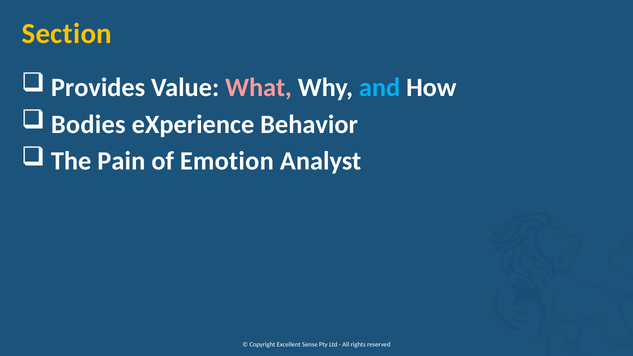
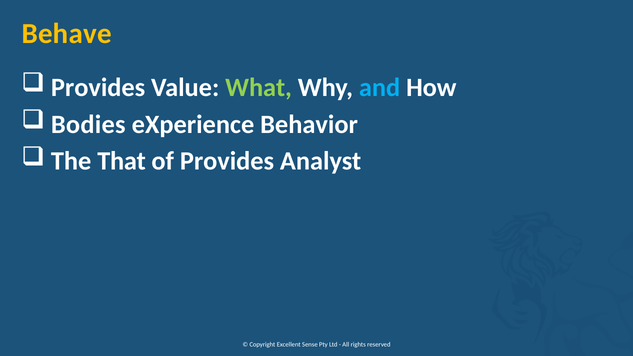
Section: Section -> Behave (67, 34)
What colour: pink -> light green (259, 87)
Pain: Pain -> That (122, 161)
of Emotion: Emotion -> Provides (227, 161)
